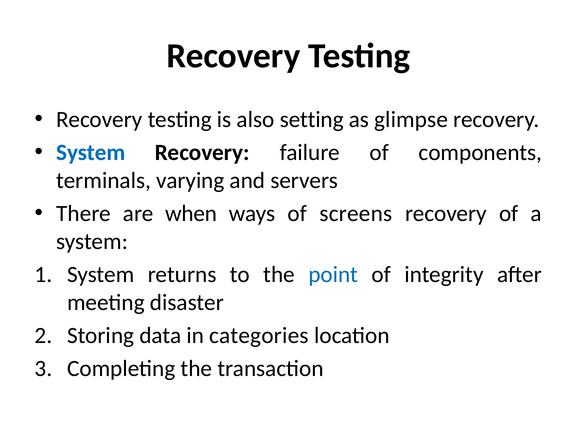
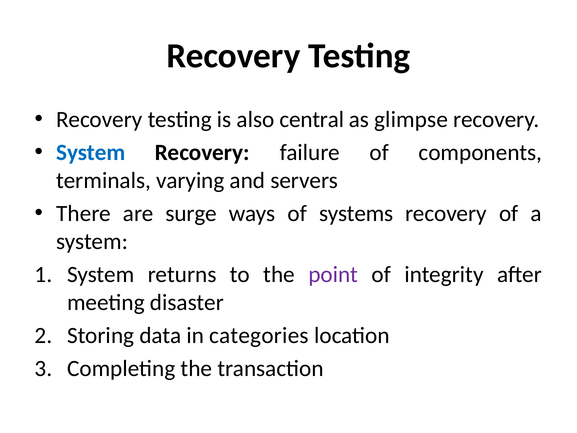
setting: setting -> central (312, 119)
when: when -> surge (191, 213)
screens: screens -> systems (356, 213)
point colour: blue -> purple (333, 274)
